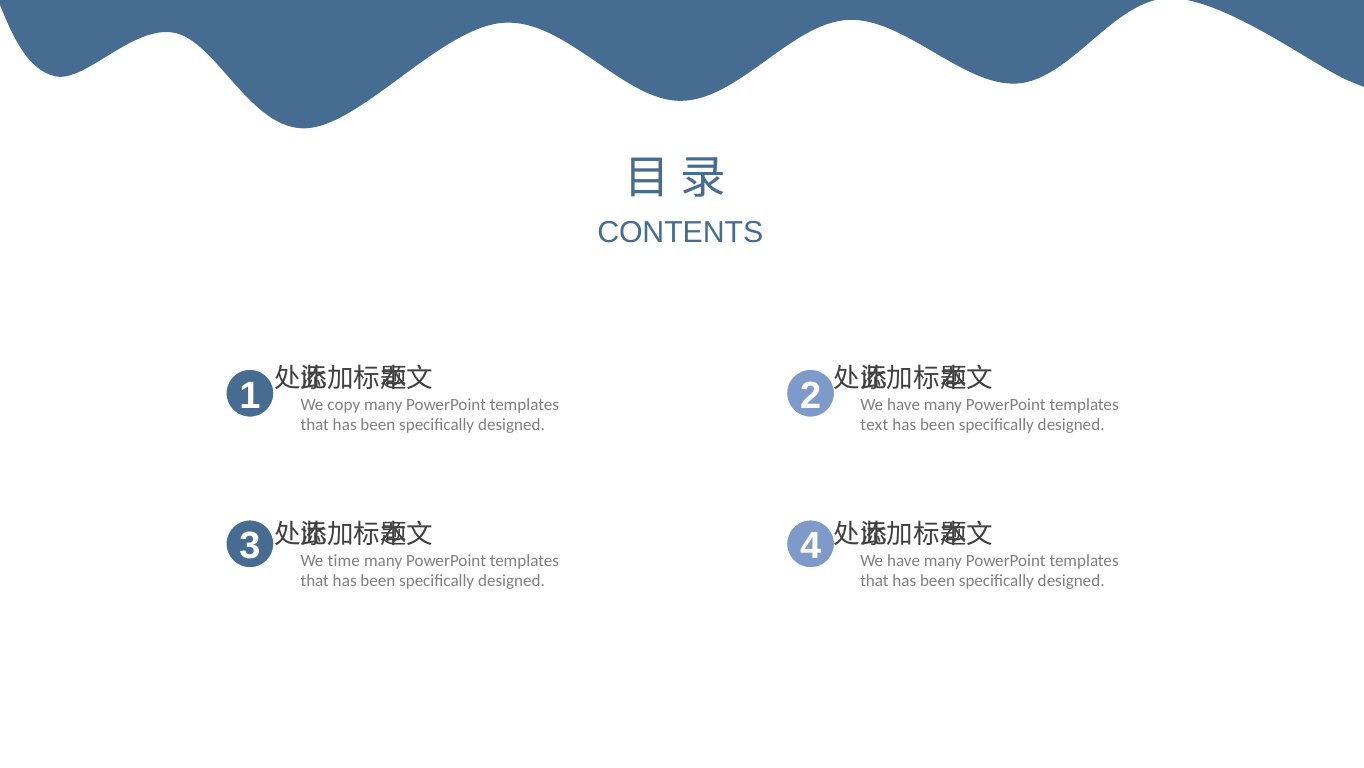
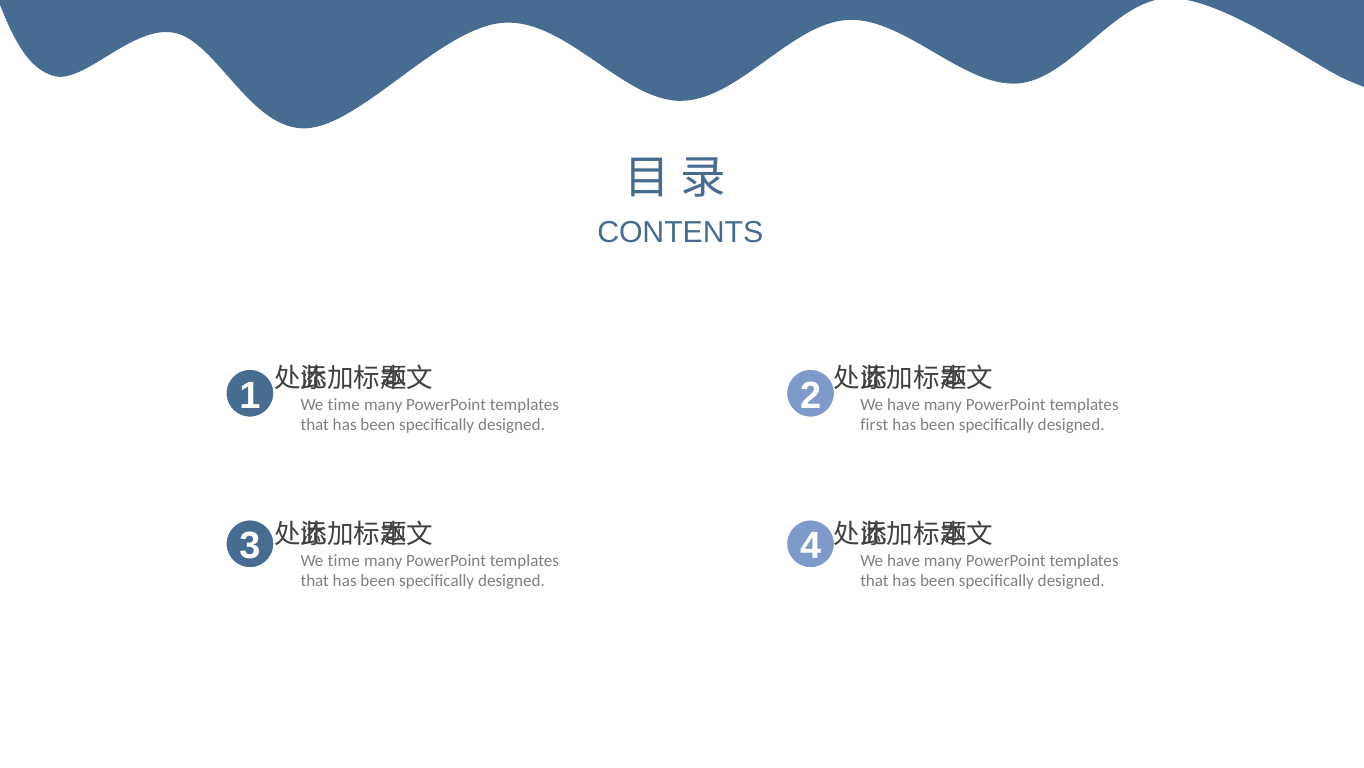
copy: copy -> time (344, 404)
text: text -> first (874, 425)
